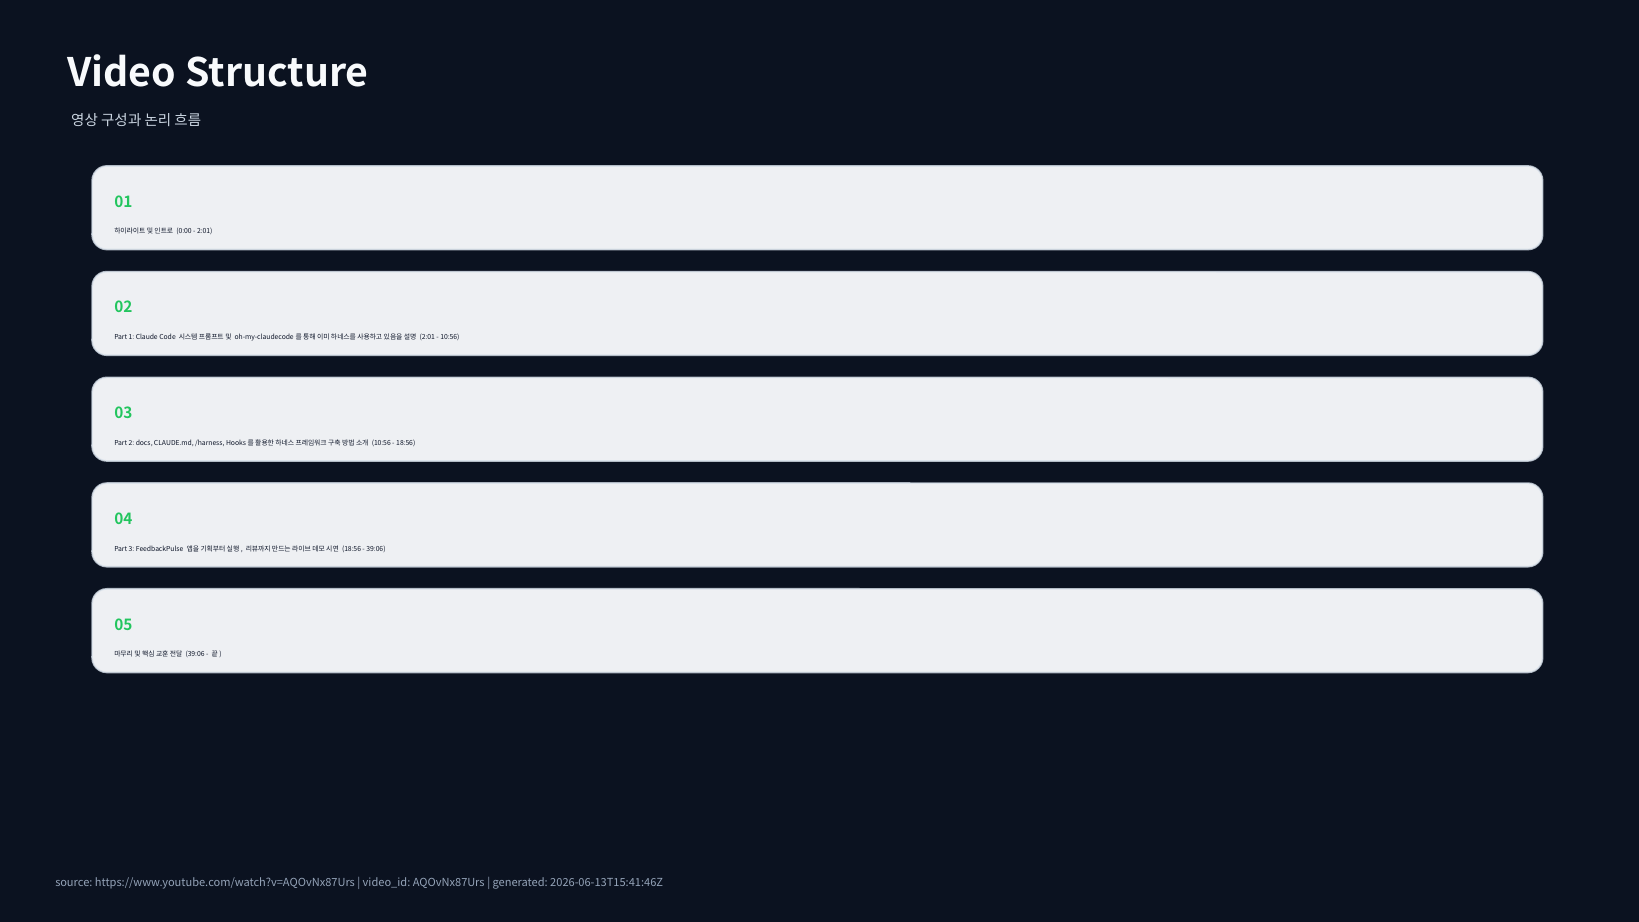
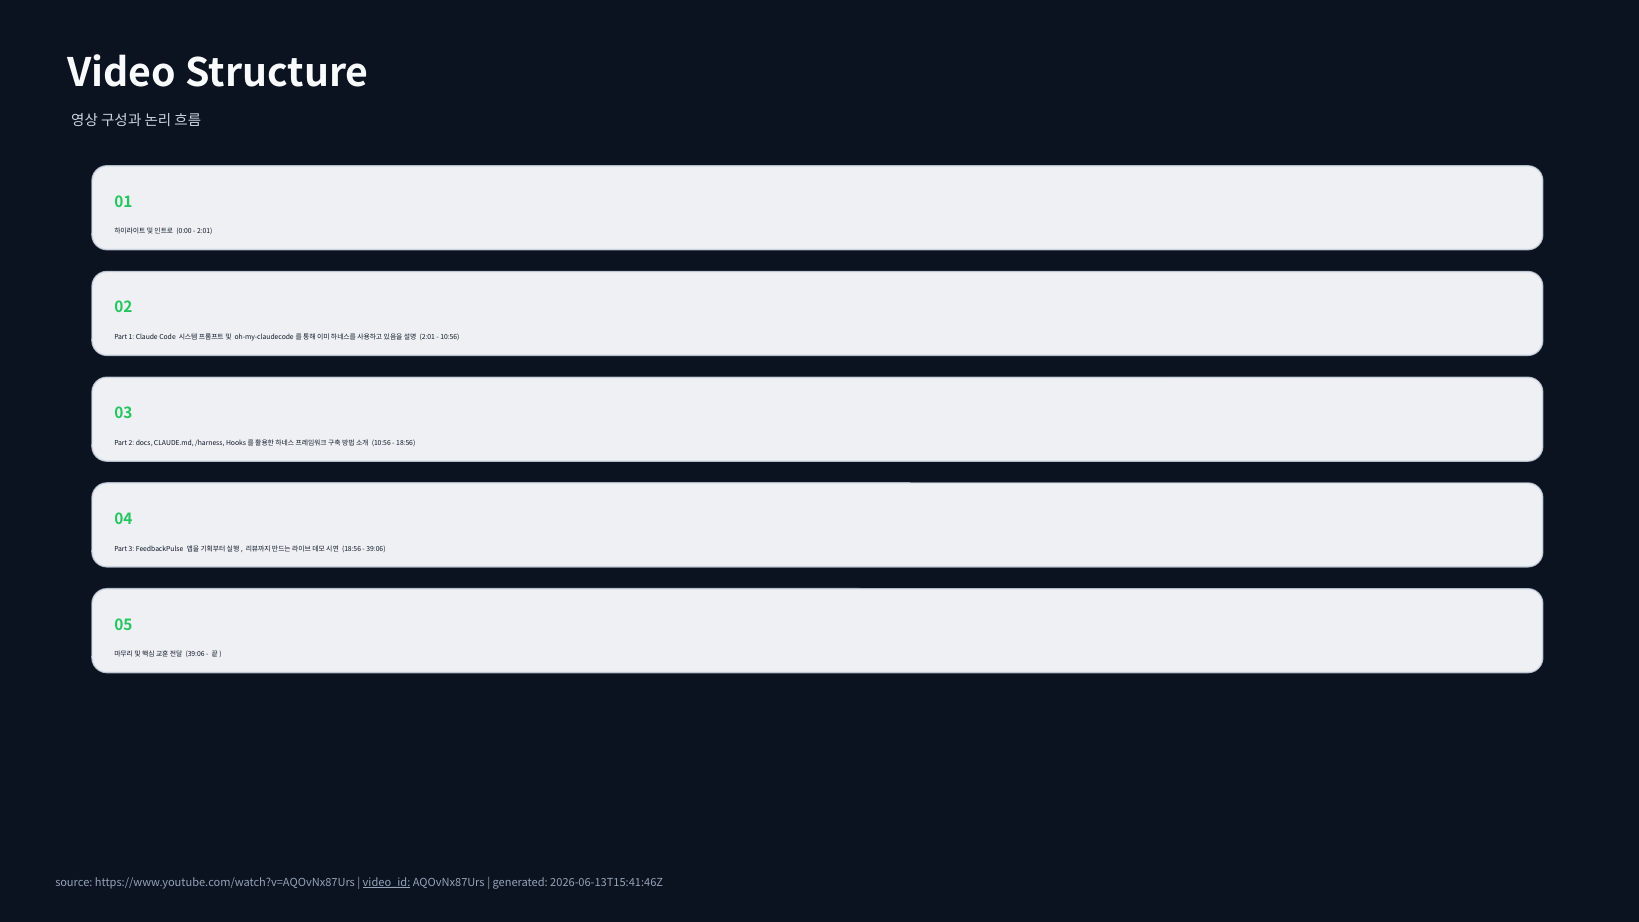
video_id underline: none -> present (387, 883)
